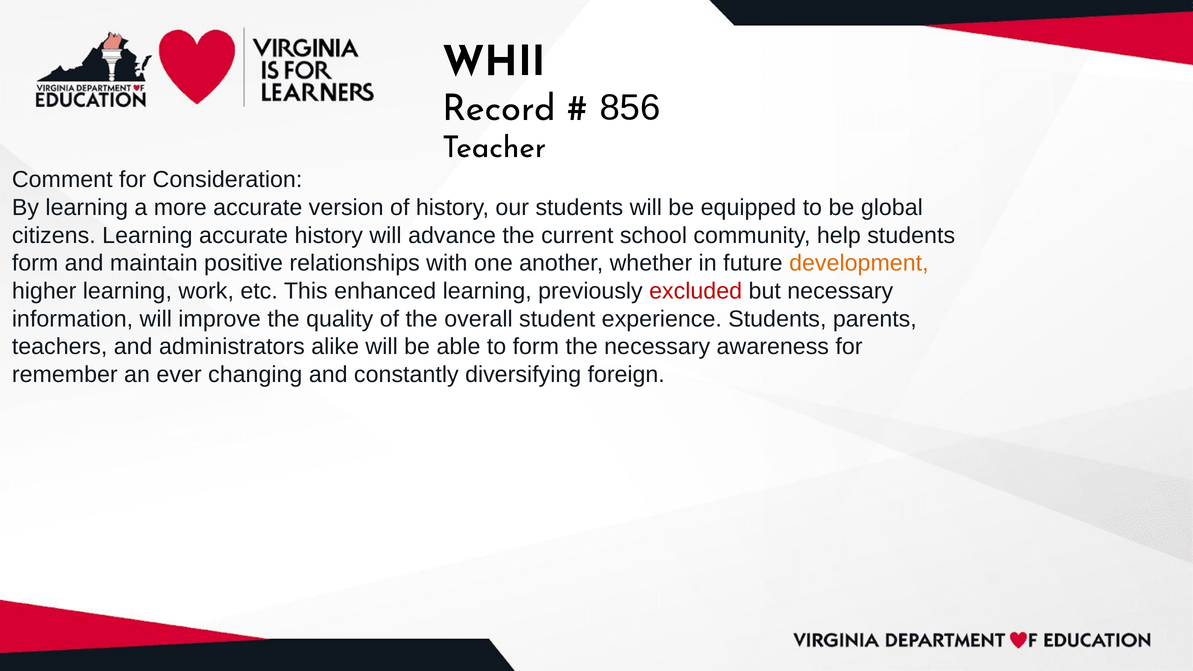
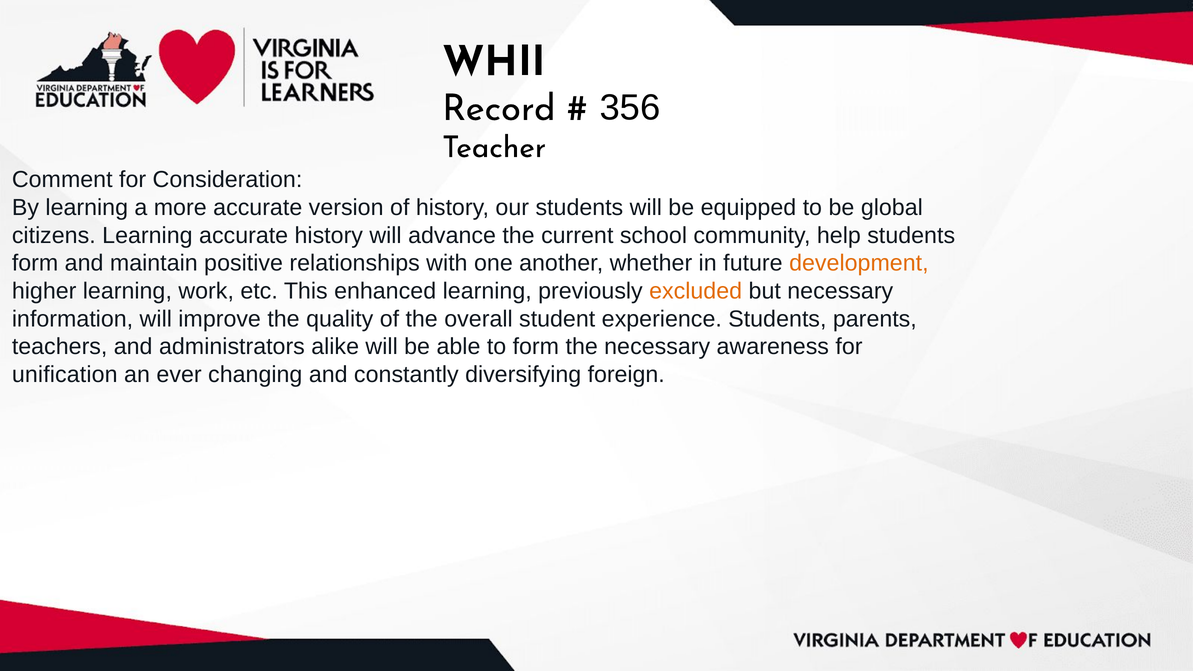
856: 856 -> 356 (630, 108)
excluded colour: red -> orange (696, 291)
remember: remember -> unification (65, 375)
